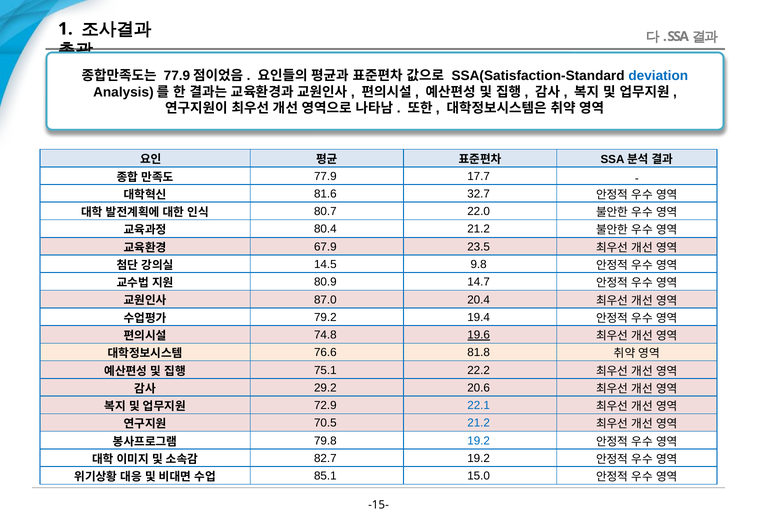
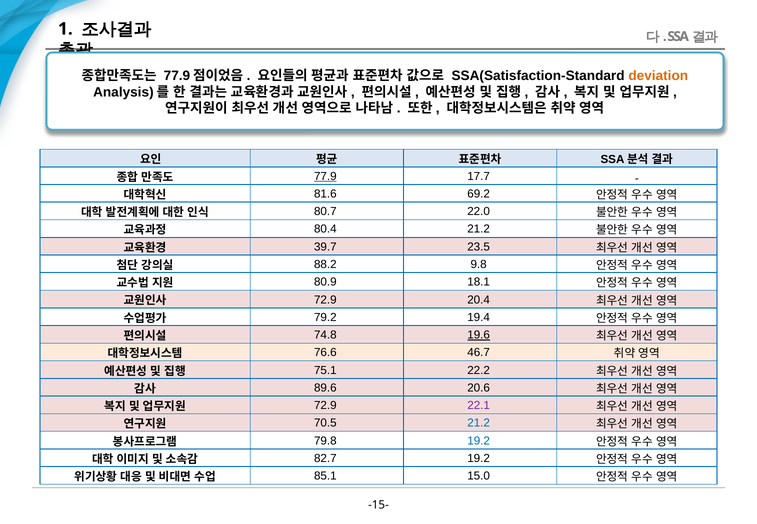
deviation colour: blue -> orange (658, 76)
77.9 underline: none -> present (325, 176)
32.7: 32.7 -> 69.2 (479, 194)
67.9: 67.9 -> 39.7 (325, 247)
14.5: 14.5 -> 88.2 (325, 264)
14.7: 14.7 -> 18.1 (479, 282)
87.0: 87.0 -> 72.9 (325, 300)
81.8: 81.8 -> 46.7 (479, 353)
29.2: 29.2 -> 89.6 (325, 388)
22.1 colour: blue -> purple (479, 406)
